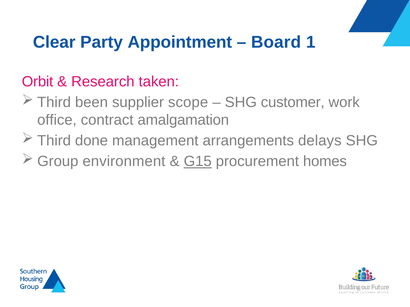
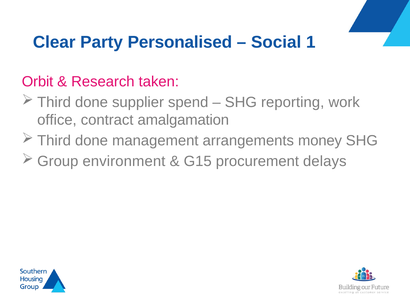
Appointment: Appointment -> Personalised (180, 42)
Board: Board -> Social (276, 42)
been: been -> done (91, 102)
scope: scope -> spend (188, 102)
customer: customer -> reporting (293, 102)
delays: delays -> money (320, 141)
G15 underline: present -> none (198, 162)
homes: homes -> delays (325, 162)
